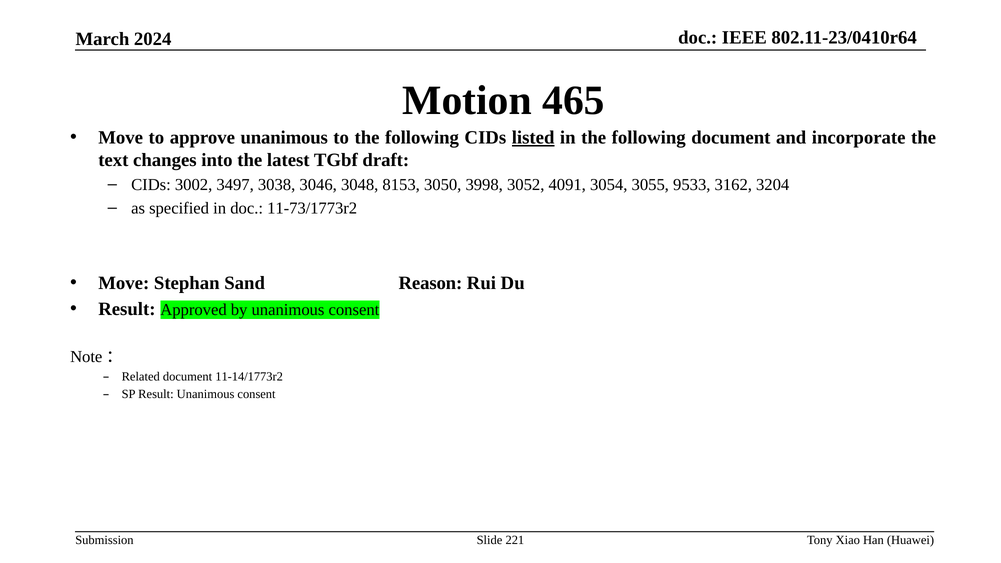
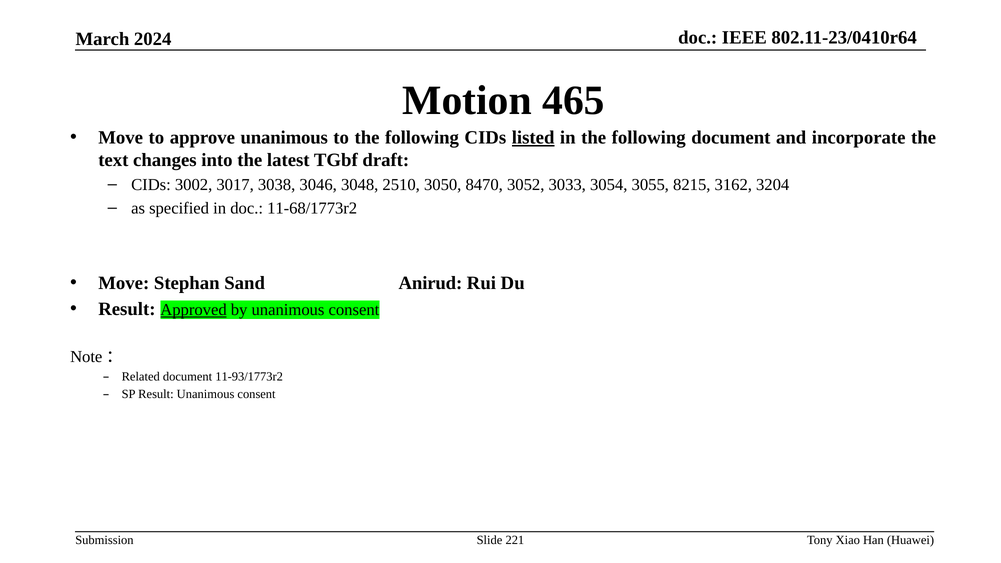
3497: 3497 -> 3017 (235, 185)
8153: 8153 -> 2510 (401, 185)
3998: 3998 -> 8470 (484, 185)
4091: 4091 -> 3033 (567, 185)
9533: 9533 -> 8215 (692, 185)
11-73/1773r2: 11-73/1773r2 -> 11-68/1773r2 (312, 208)
Reason: Reason -> Anirud (430, 283)
Approved underline: none -> present (193, 310)
11-14/1773r2: 11-14/1773r2 -> 11-93/1773r2 (249, 377)
